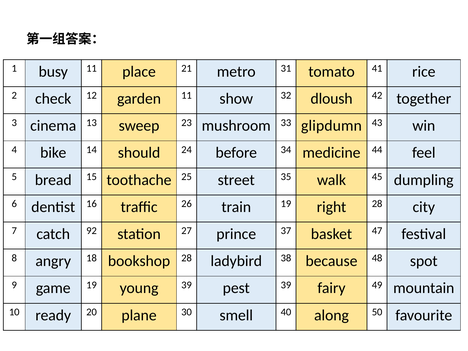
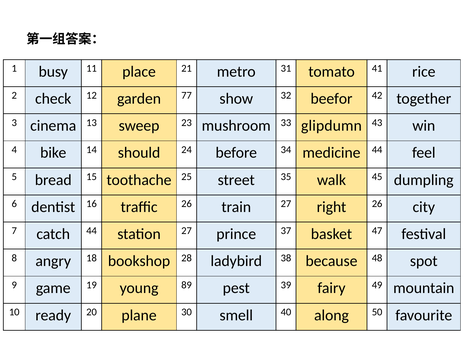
garden 11: 11 -> 77 (187, 96)
dloush: dloush -> beefor (332, 99)
train 19: 19 -> 27 (286, 204)
right 28: 28 -> 26 (377, 204)
catch 92: 92 -> 44 (92, 231)
young 39: 39 -> 89 (187, 285)
